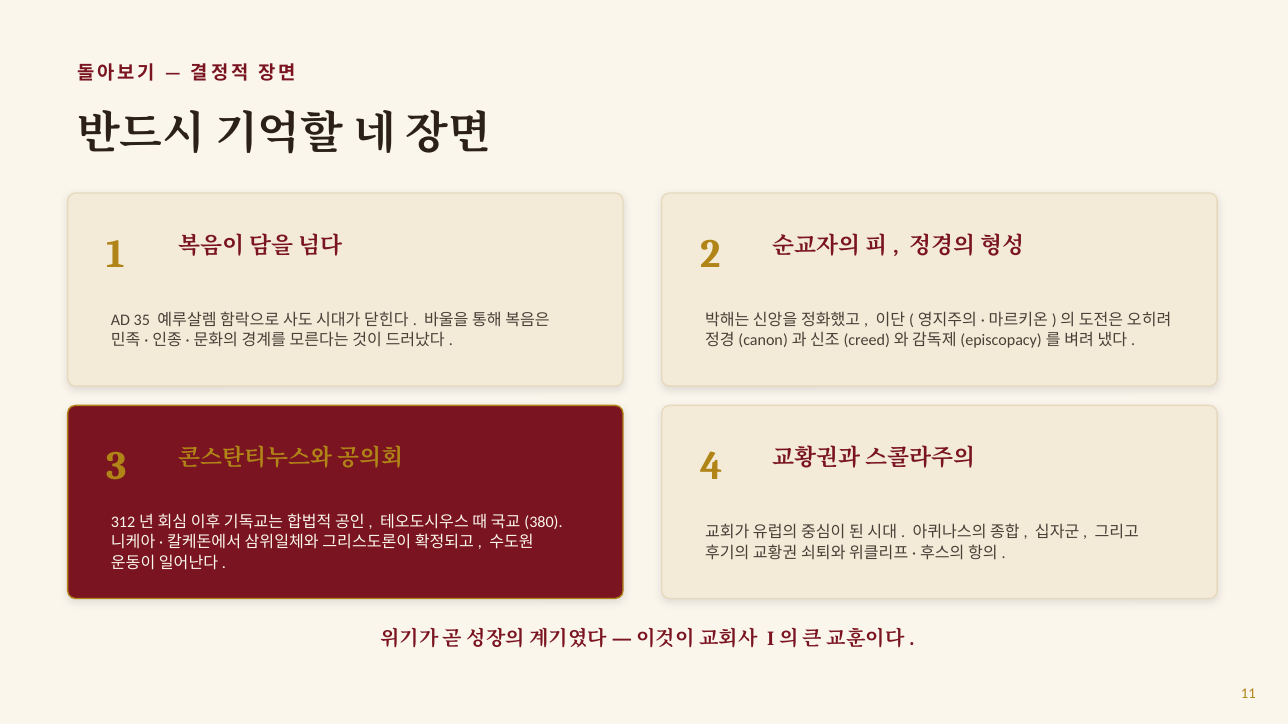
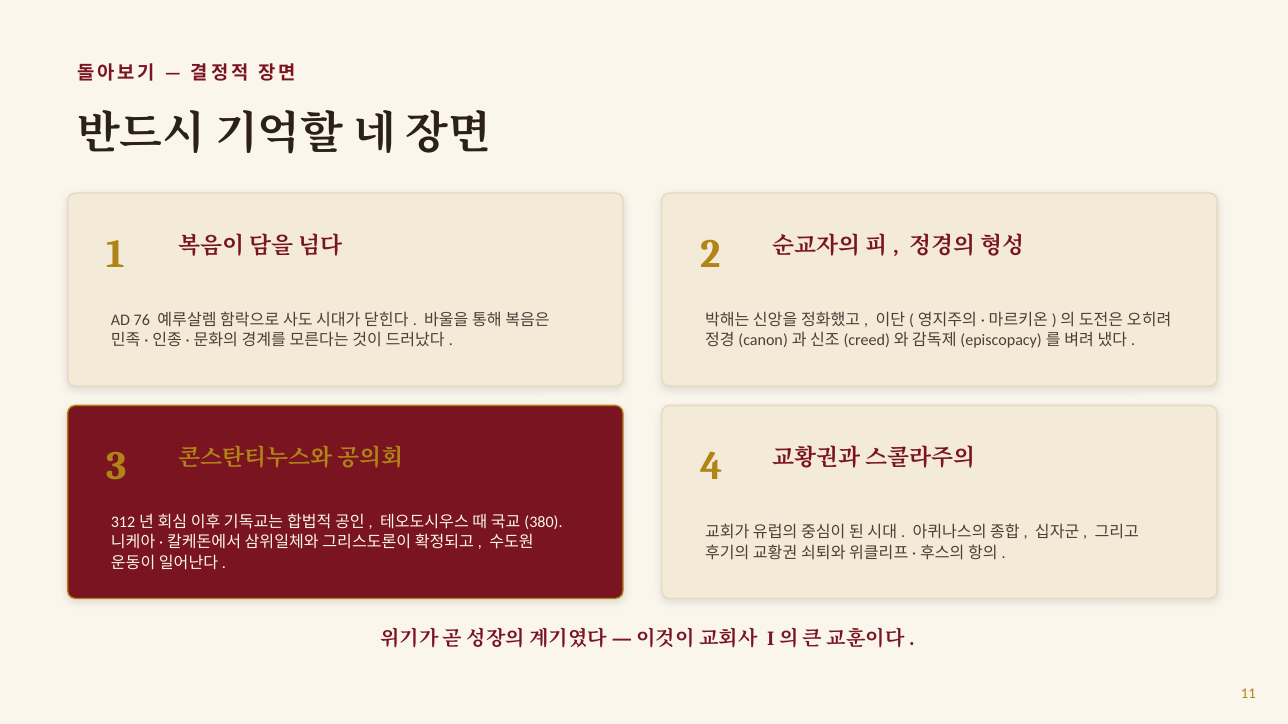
35: 35 -> 76 (142, 320)
